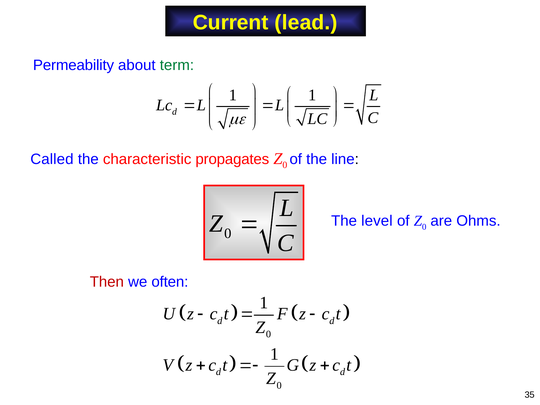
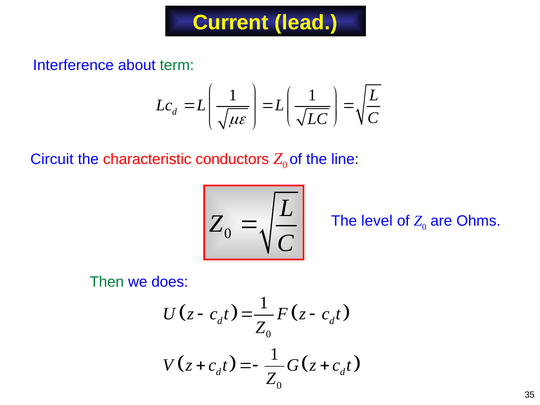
Permeability: Permeability -> Interference (73, 65)
Called: Called -> Circuit (52, 159)
propagates: propagates -> conductors (232, 159)
Then colour: red -> green (107, 282)
often: often -> does (170, 282)
